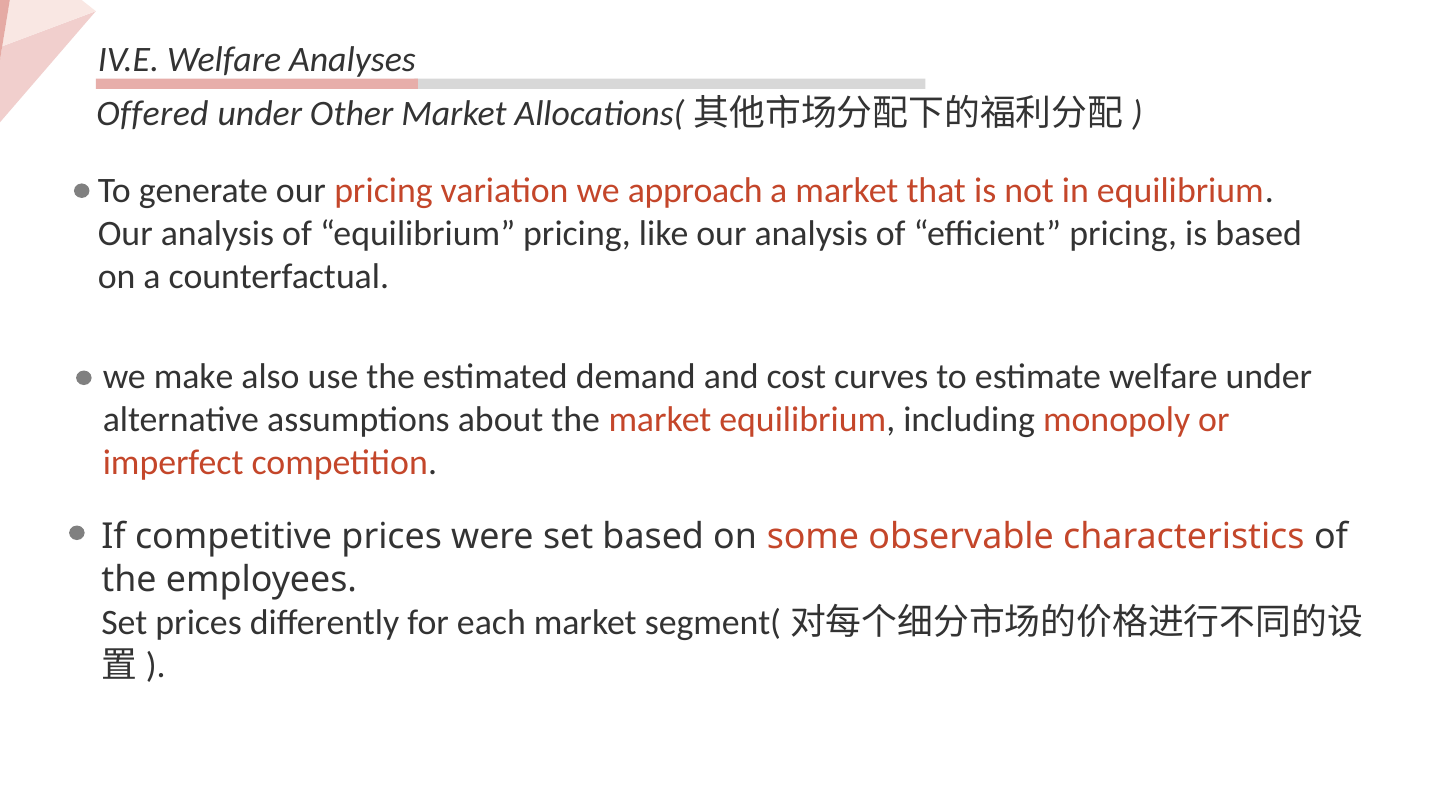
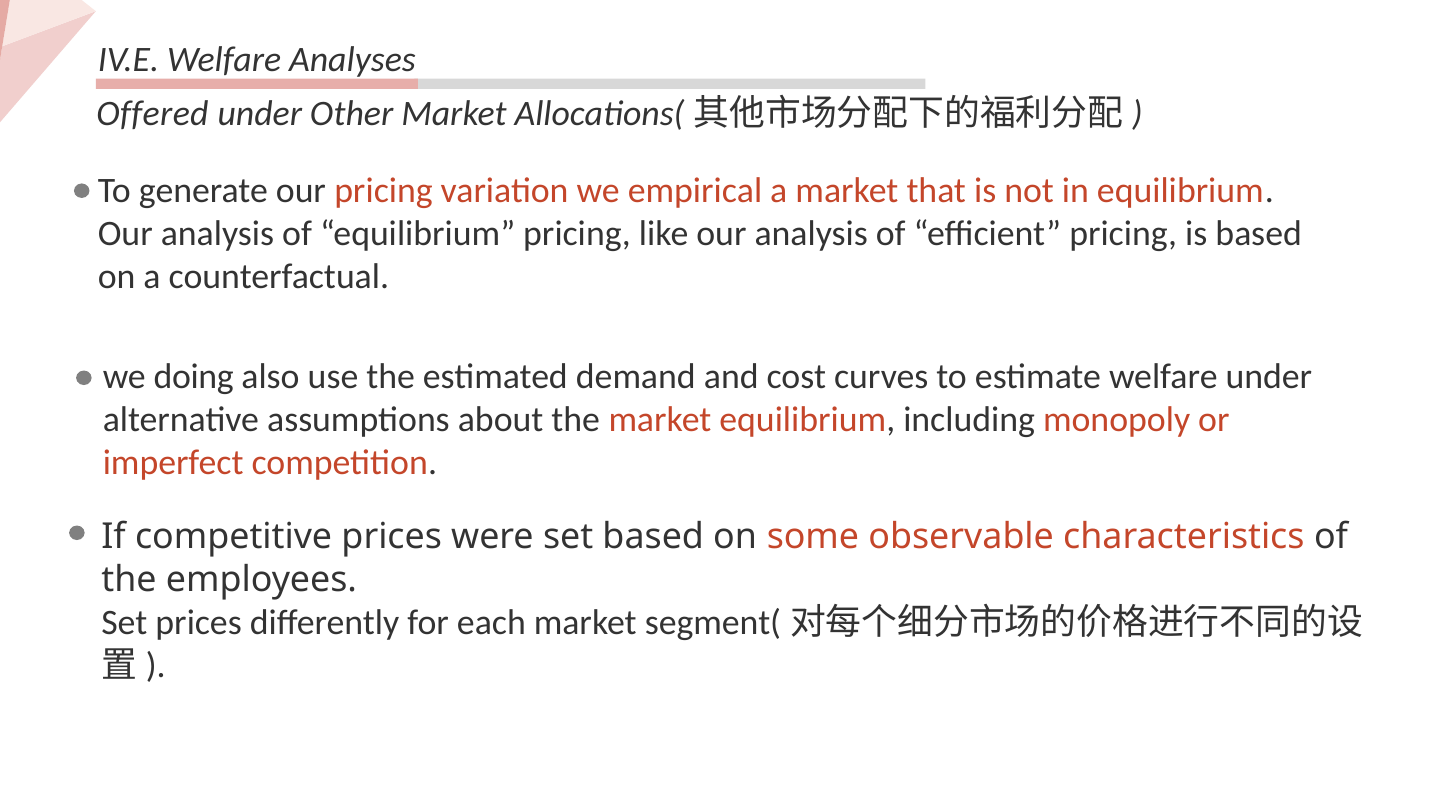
approach: approach -> empirical (695, 191)
make: make -> doing (194, 377)
